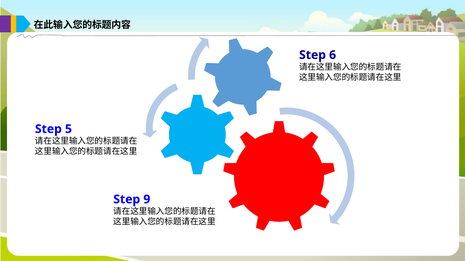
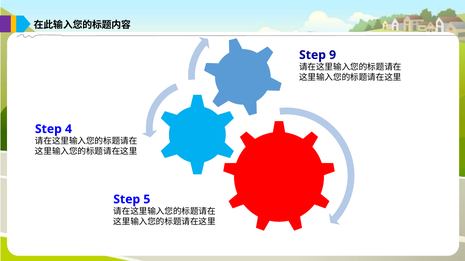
6: 6 -> 9 (333, 55)
5: 5 -> 4 (68, 129)
9: 9 -> 5 (147, 200)
